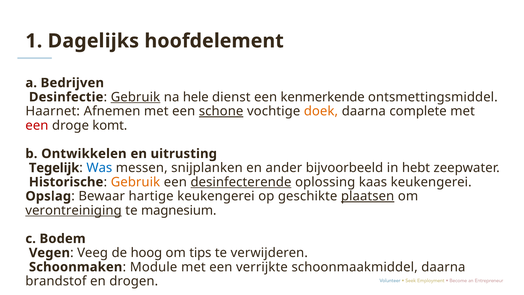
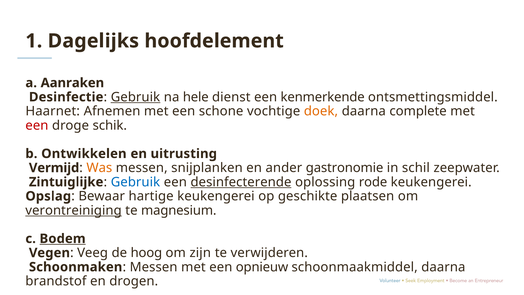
Bedrijven: Bedrijven -> Aanraken (72, 83)
schone underline: present -> none (221, 111)
komt: komt -> schik (110, 125)
Tegelijk: Tegelijk -> Vermijd (54, 168)
Was colour: blue -> orange (99, 168)
bijvoorbeeld: bijvoorbeeld -> gastronomie (345, 168)
hebt: hebt -> schil (416, 168)
Historische: Historische -> Zintuiglijke (66, 182)
Gebruik colour: orange -> blue (135, 182)
kaas: kaas -> rode (373, 182)
plaatsen underline: present -> none (368, 196)
Bodem underline: none -> present (63, 238)
tips: tips -> zijn (200, 253)
Module: Module -> Messen (154, 267)
verrijkte: verrijkte -> opnieuw (262, 267)
